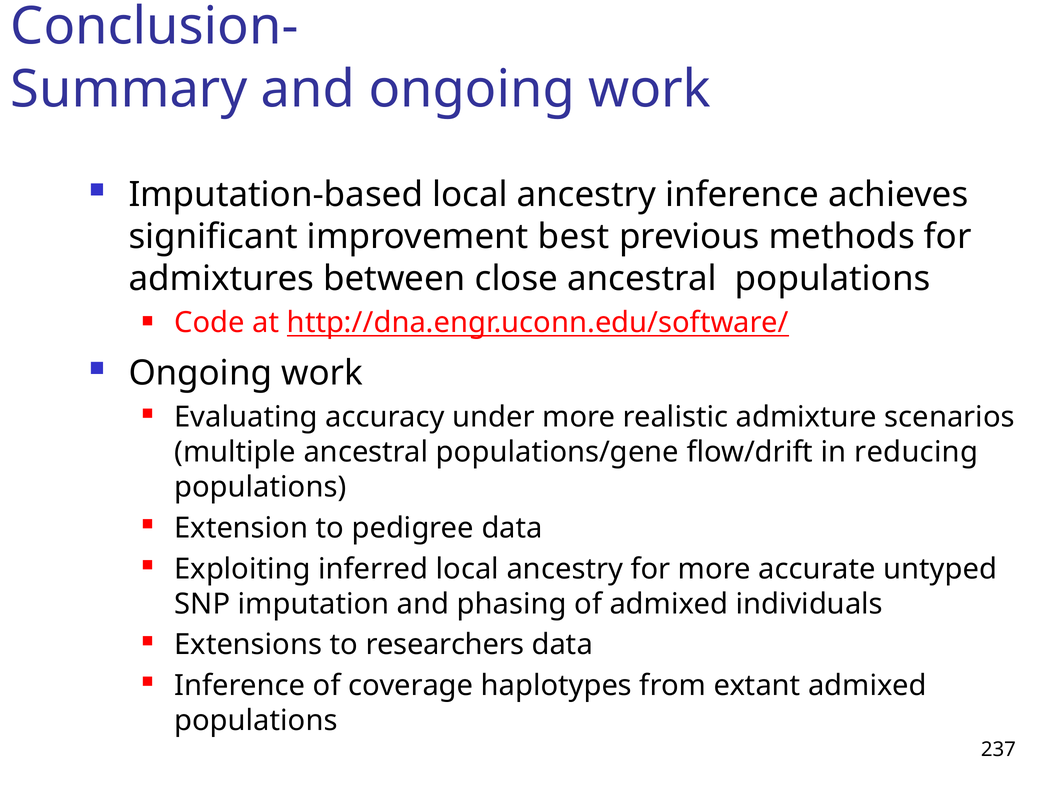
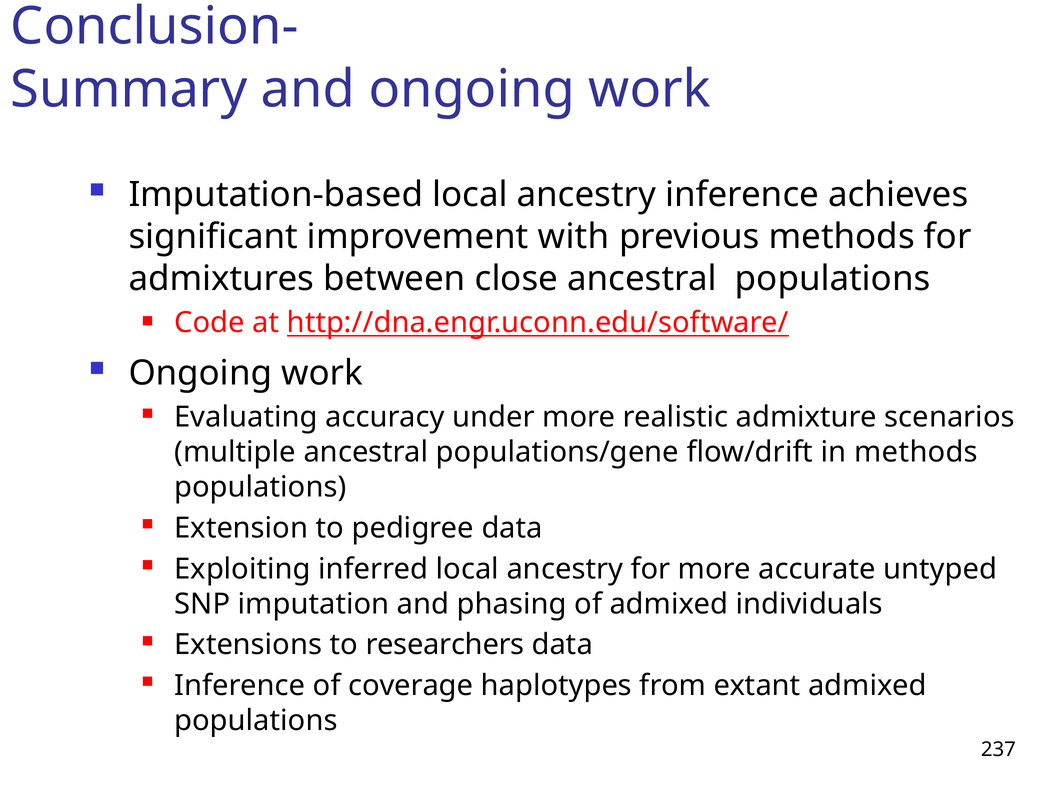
best: best -> with (574, 237)
in reducing: reducing -> methods (916, 452)
